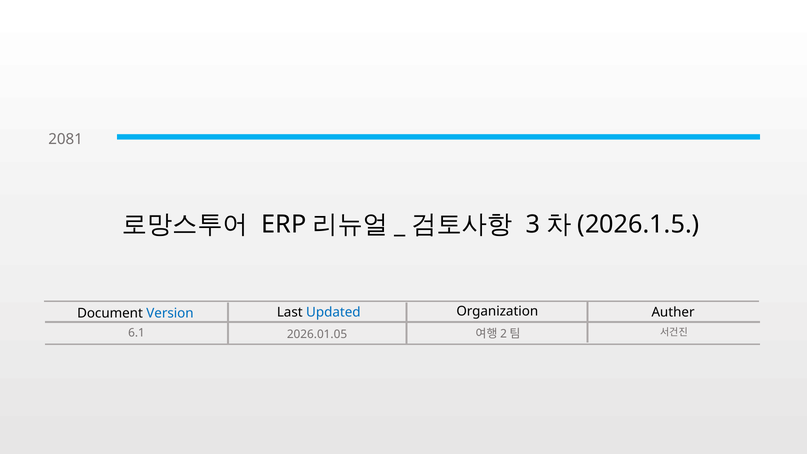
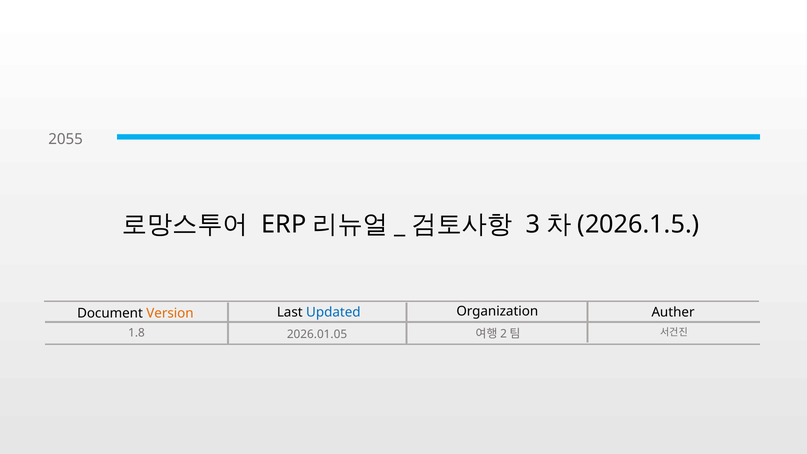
2081: 2081 -> 2055 (66, 139)
Version colour: blue -> orange (170, 313)
6.1: 6.1 -> 1.8 (137, 333)
